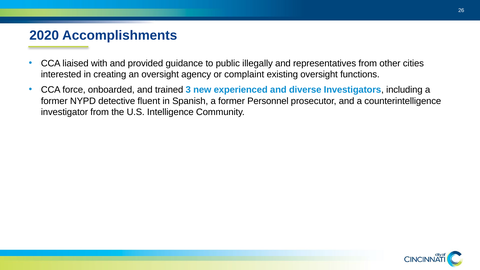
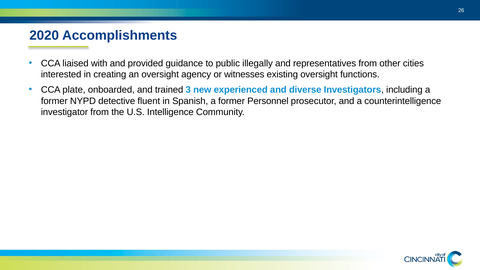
complaint: complaint -> witnesses (244, 75)
force: force -> plate (74, 90)
